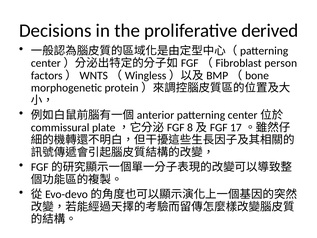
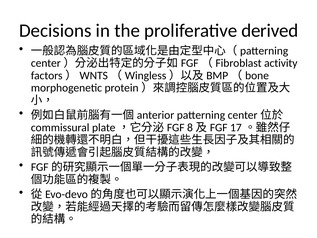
person: person -> activity (281, 63)
